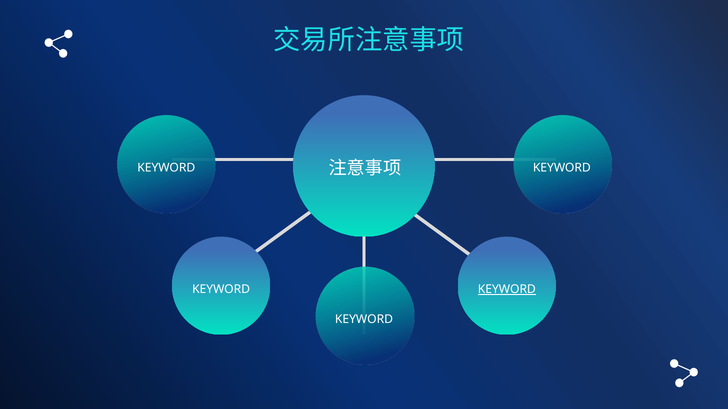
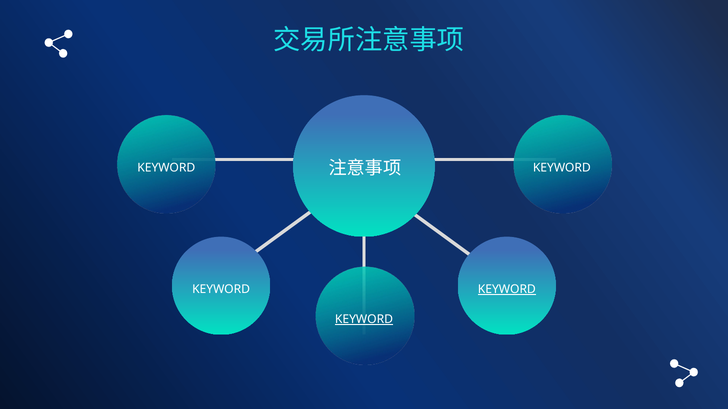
KEYWORD underline: none -> present (364, 320)
